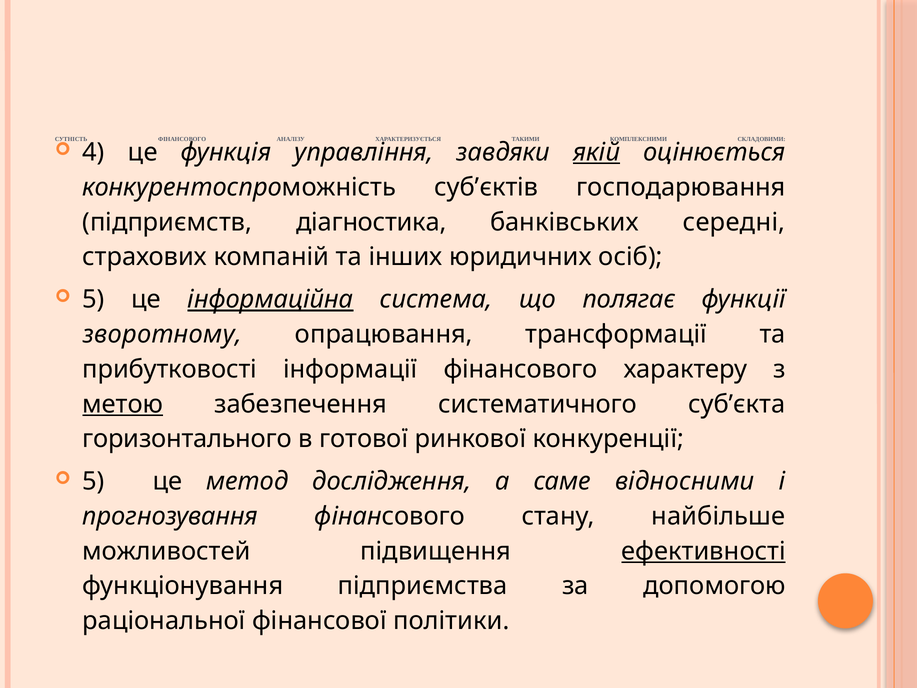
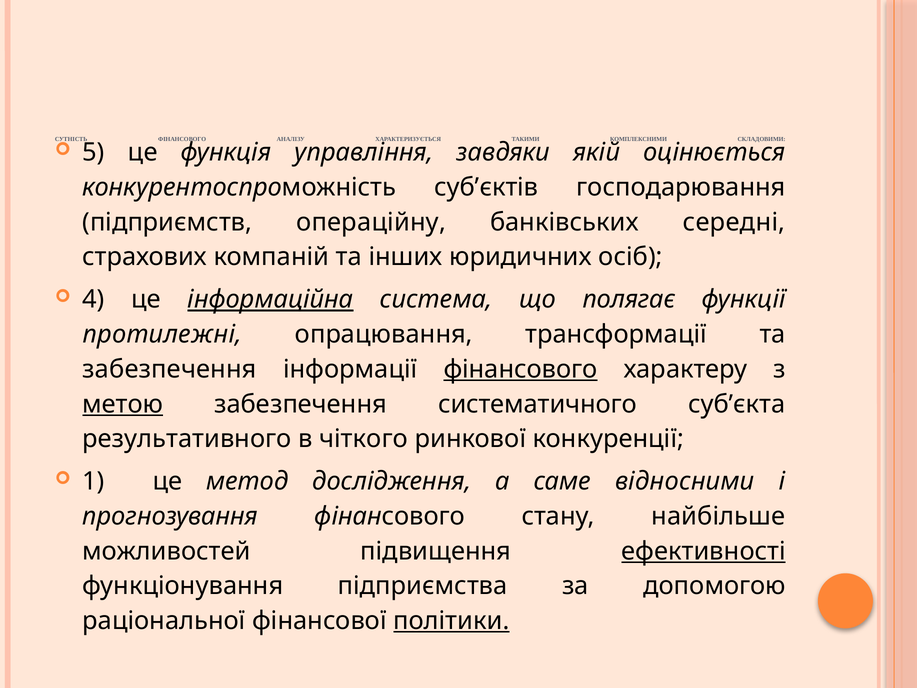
4: 4 -> 5 (93, 152)
якій underline: present -> none (597, 152)
діагностика: діагностика -> операційну (371, 222)
5: 5 -> 4 (93, 299)
зворотному: зворотному -> протилежні (162, 334)
прибутковості: прибутковості -> забезпечення (170, 369)
фінансового underline: none -> present (521, 369)
горизонтального: горизонтального -> результативного (187, 439)
готової: готової -> чіткого (364, 439)
5: 5 -> 1 (93, 481)
політики underline: none -> present (451, 621)
